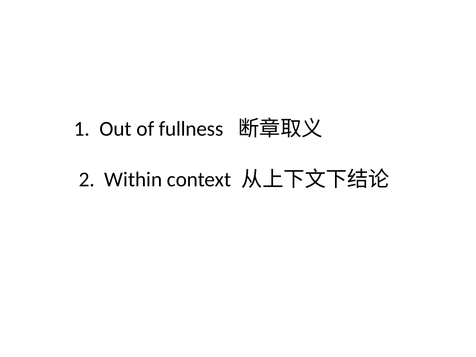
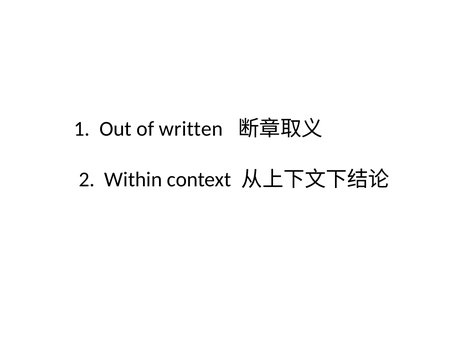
fullness: fullness -> written (191, 129)
